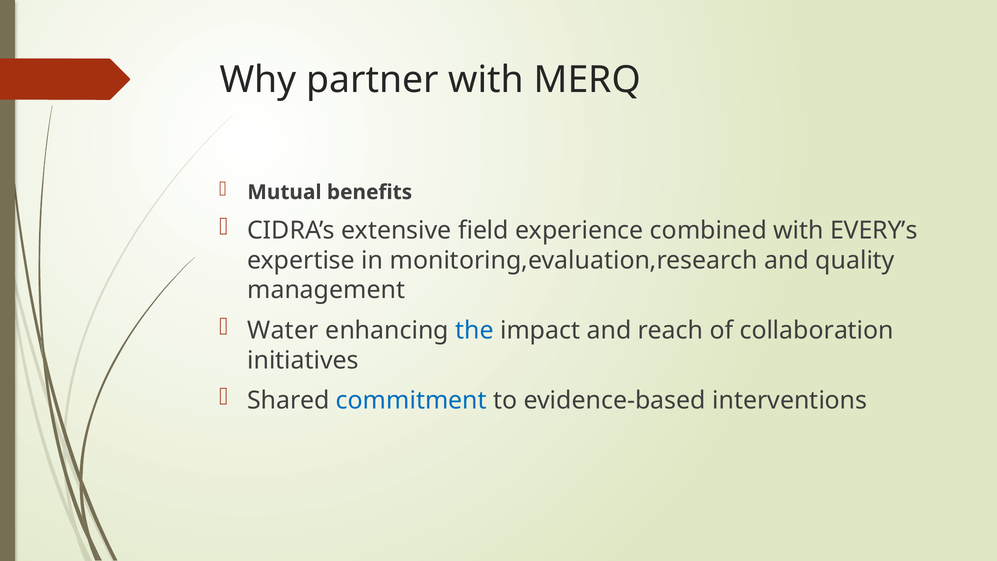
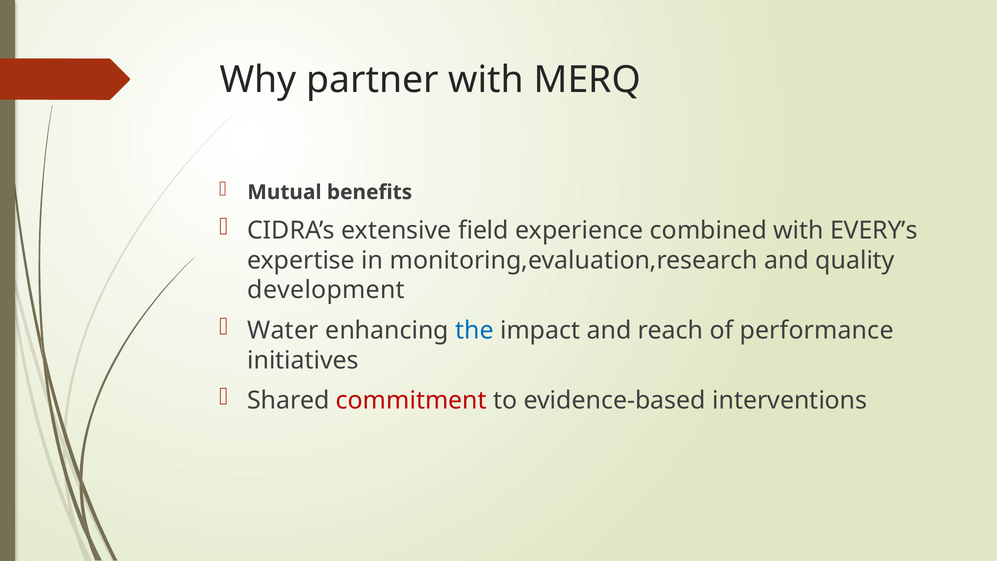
management: management -> development (326, 290)
collaboration: collaboration -> performance (817, 330)
commitment colour: blue -> red (411, 401)
